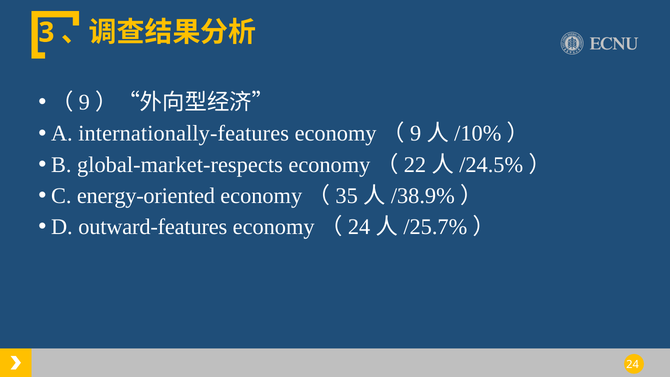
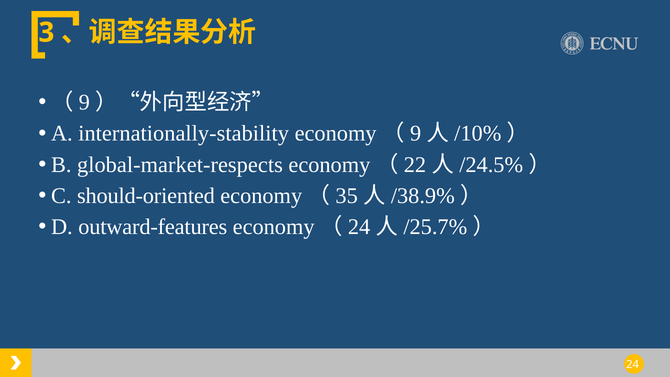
internationally-features: internationally-features -> internationally-stability (184, 133)
energy-oriented: energy-oriented -> should-oriented (146, 196)
